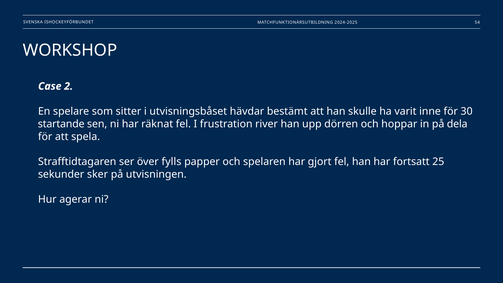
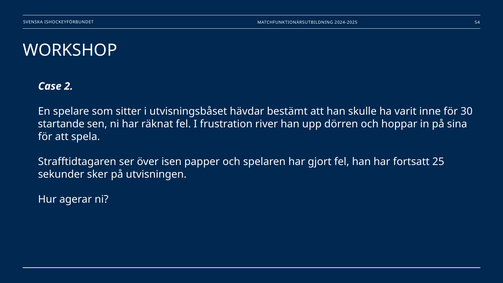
dela: dela -> sina (457, 124)
fylls: fylls -> isen (172, 162)
